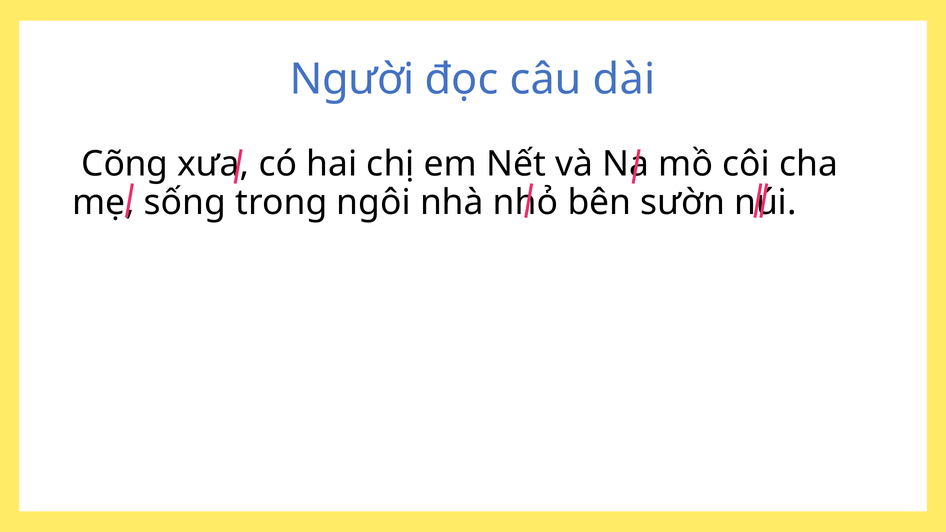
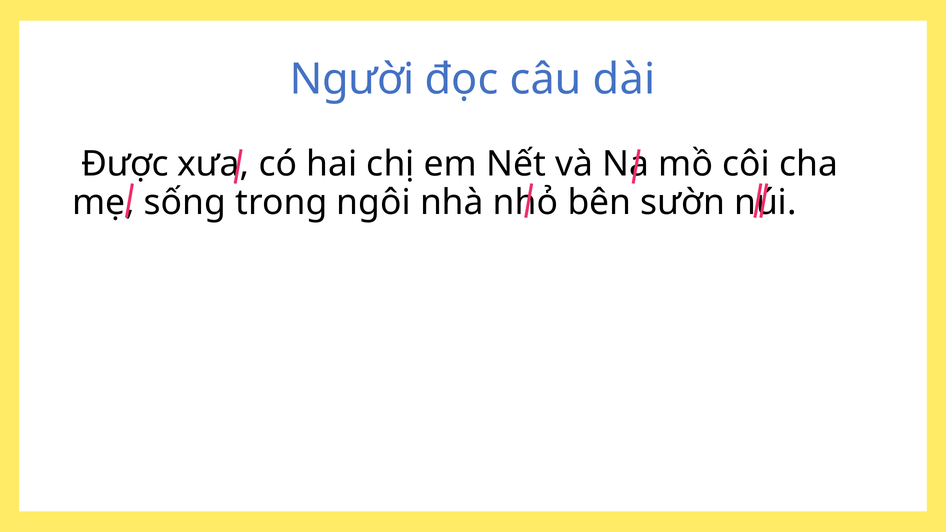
Cõng: Cõng -> Được (125, 164)
